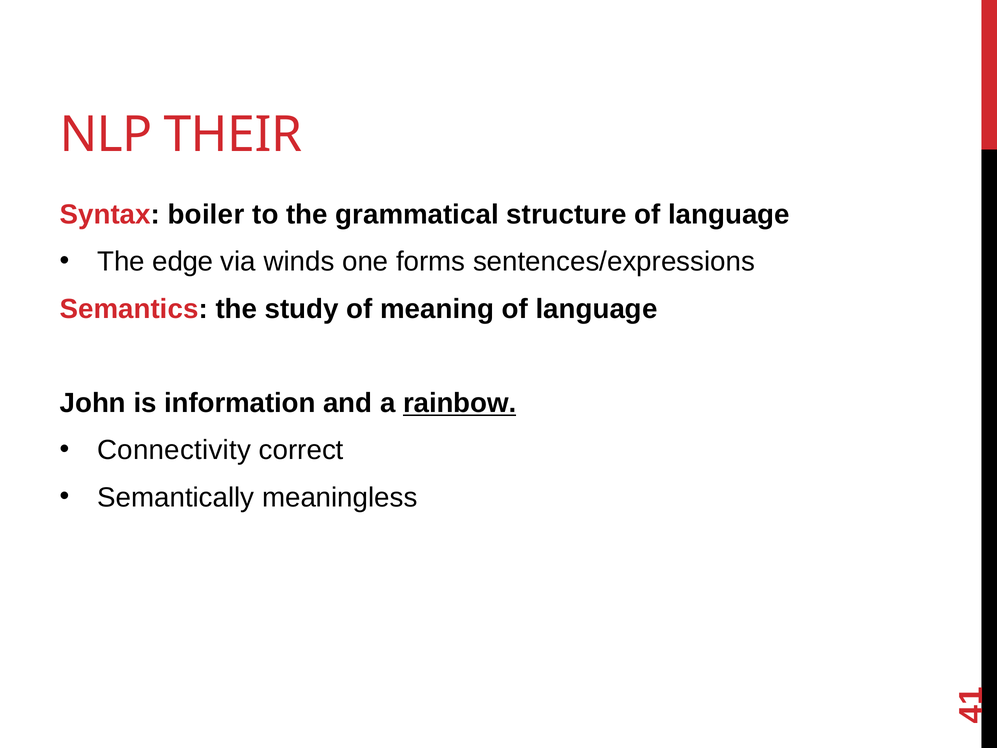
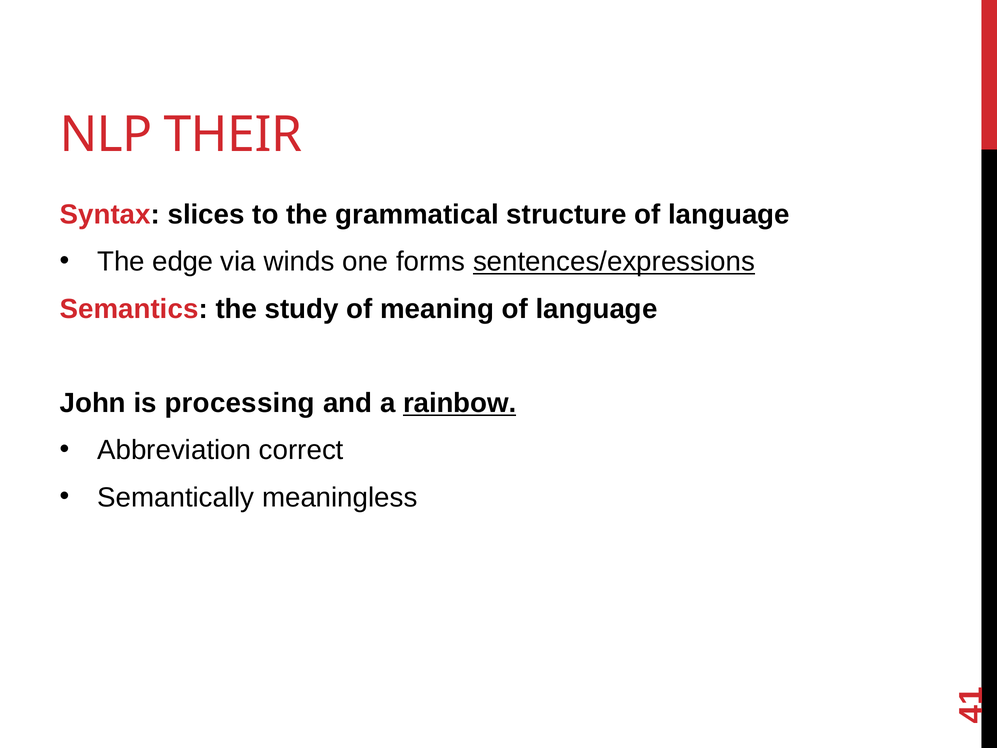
boiler: boiler -> slices (206, 215)
sentences/expressions underline: none -> present (614, 262)
information: information -> processing (240, 403)
Connectivity: Connectivity -> Abbreviation (174, 450)
